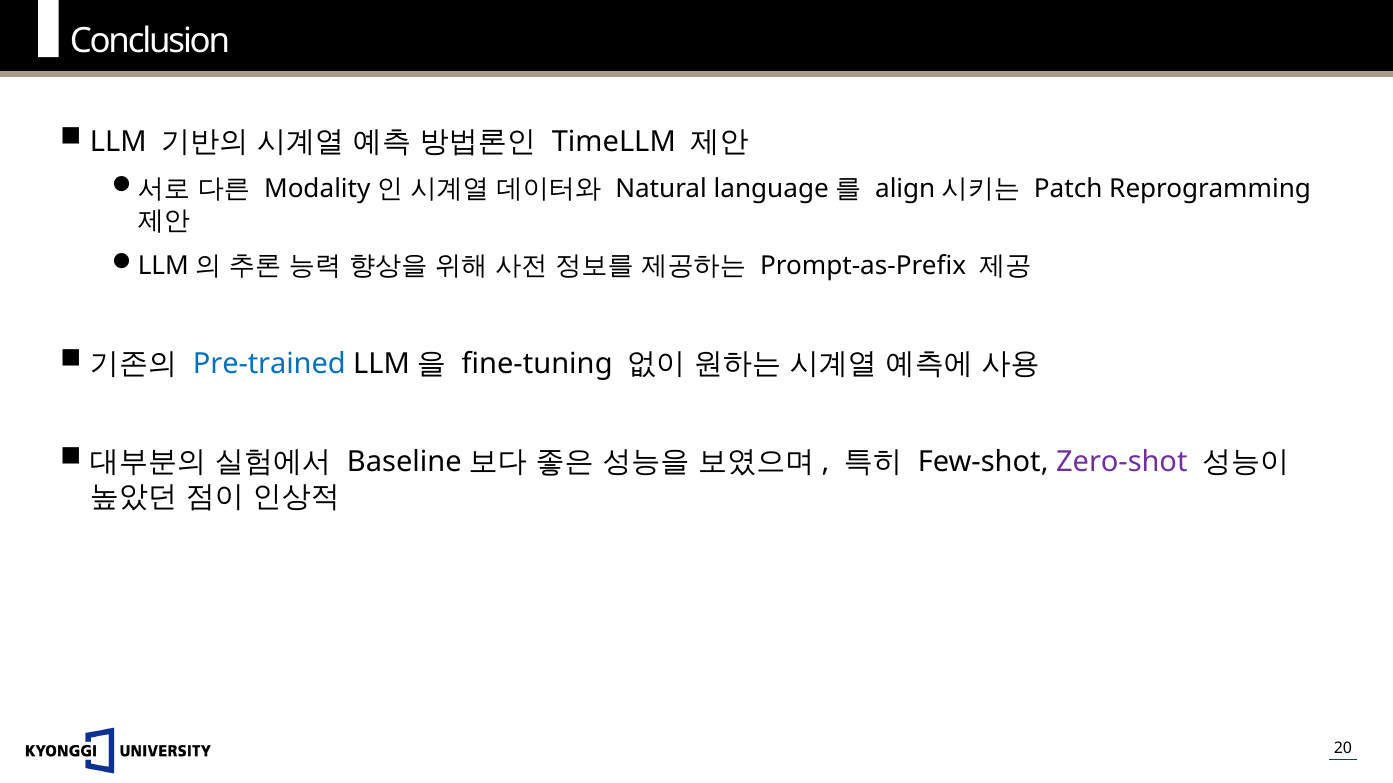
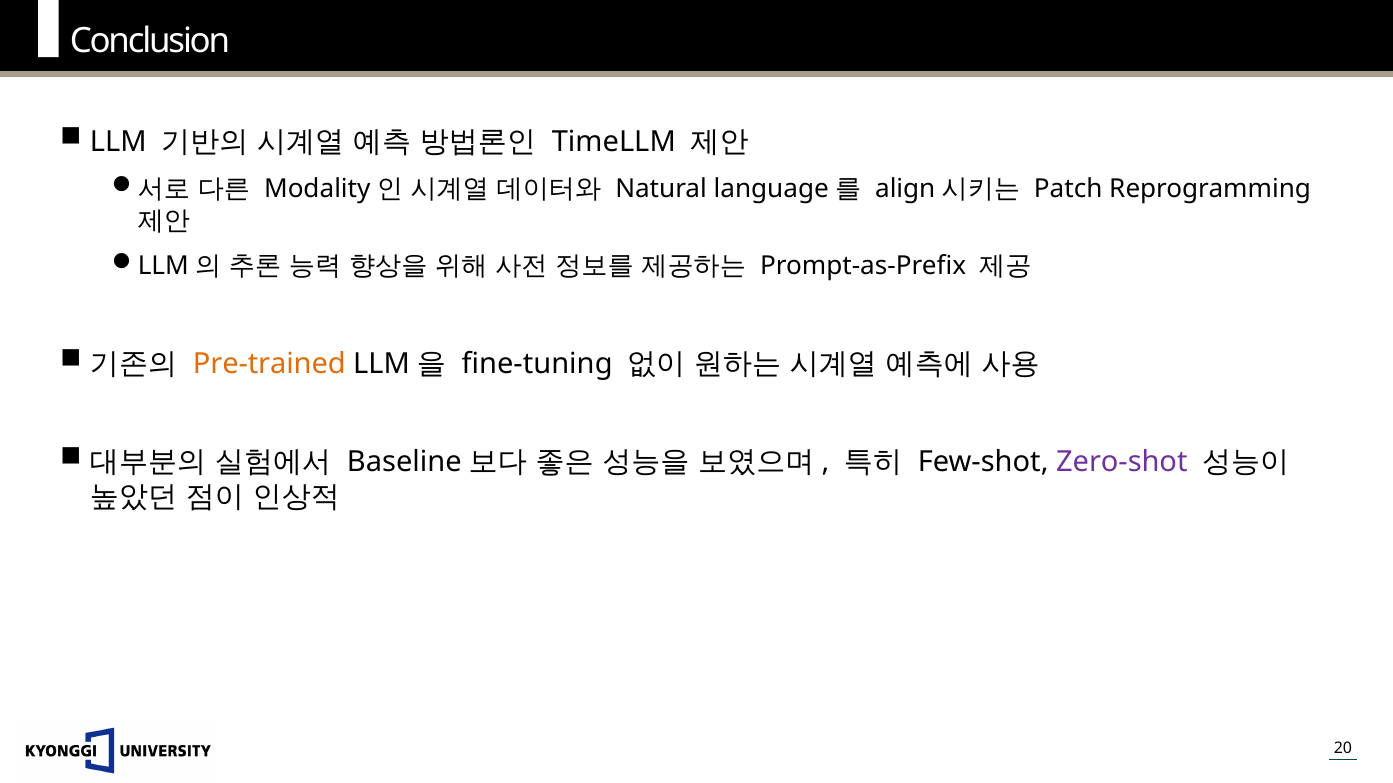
Pre-trained colour: blue -> orange (269, 364)
